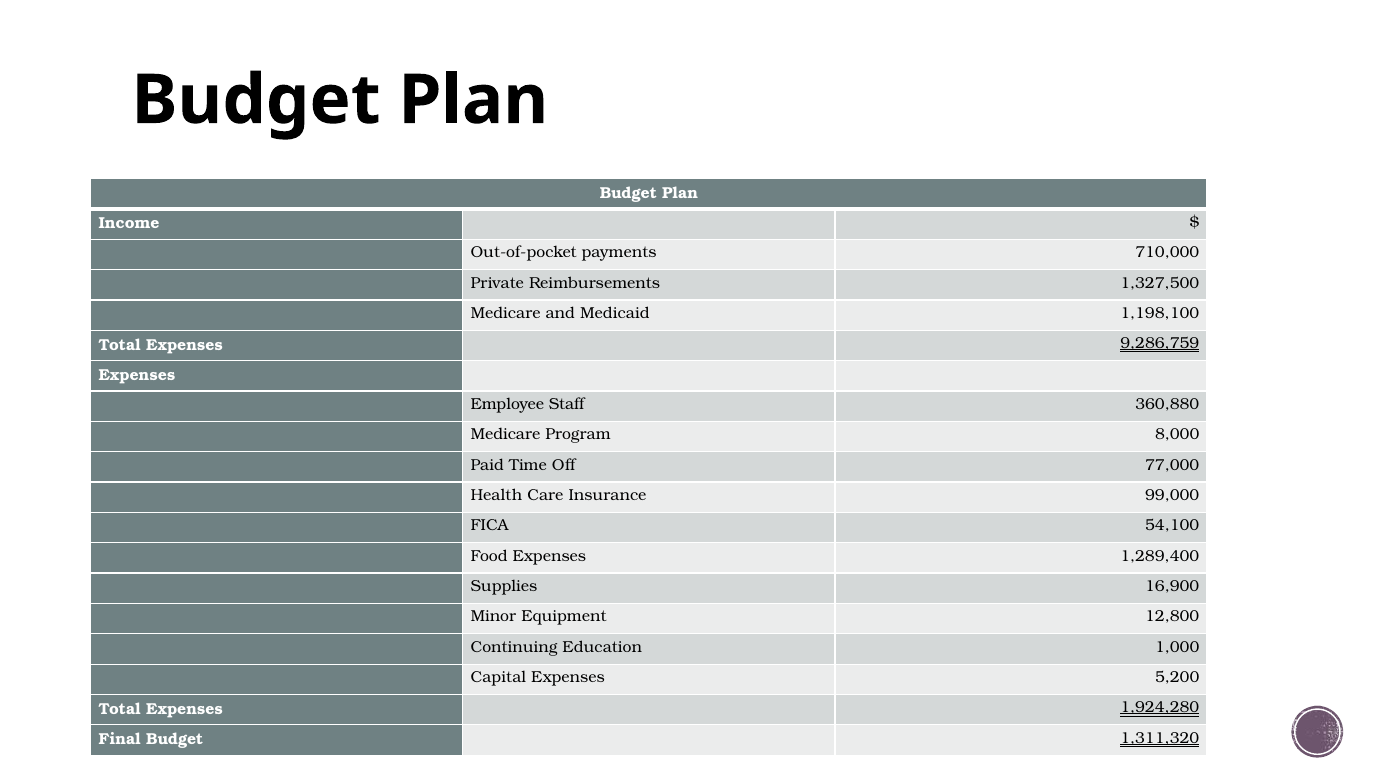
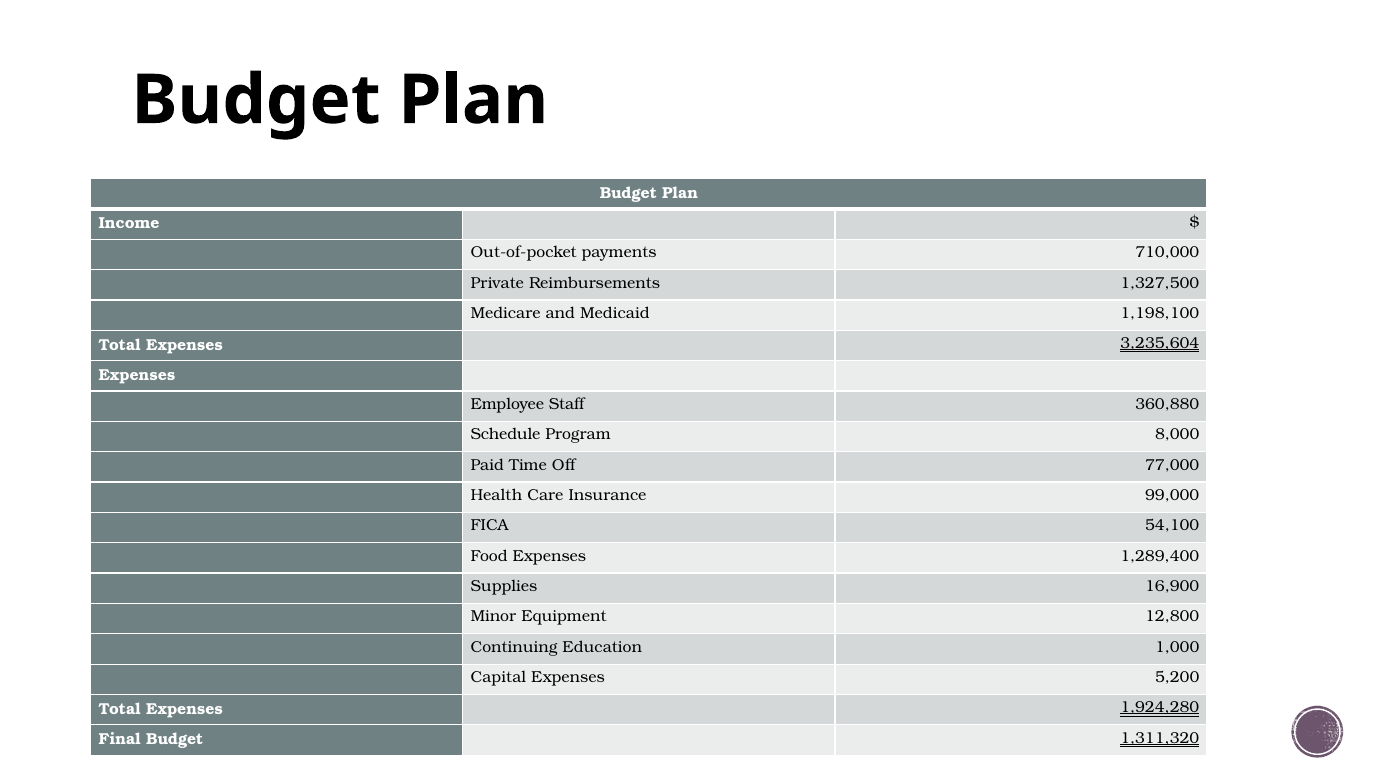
9,286,759: 9,286,759 -> 3,235,604 (1160, 343)
Medicare: Medicare -> Schedule (505, 434)
